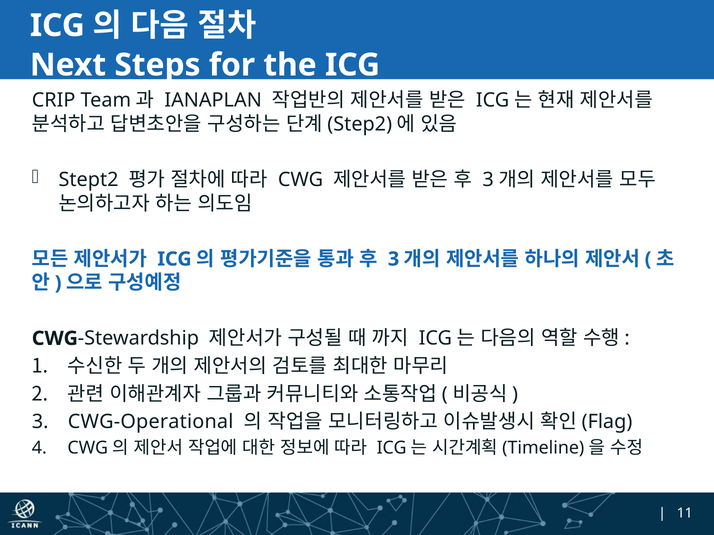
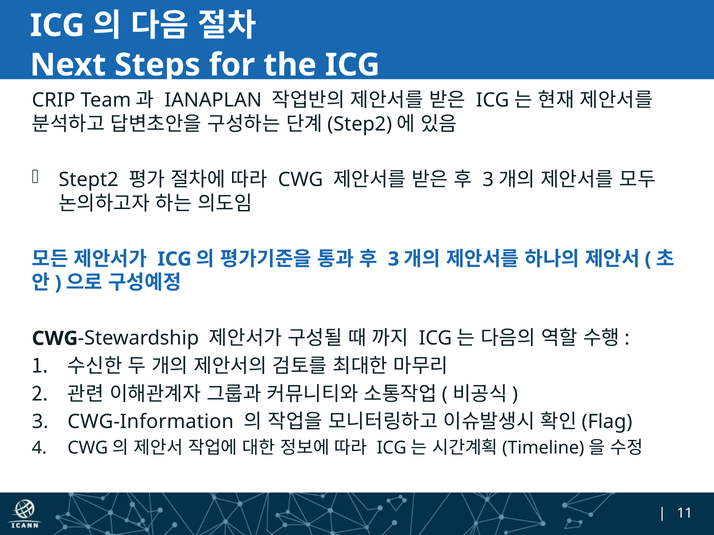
CWG-Operational: CWG-Operational -> CWG-Information (151, 422)
